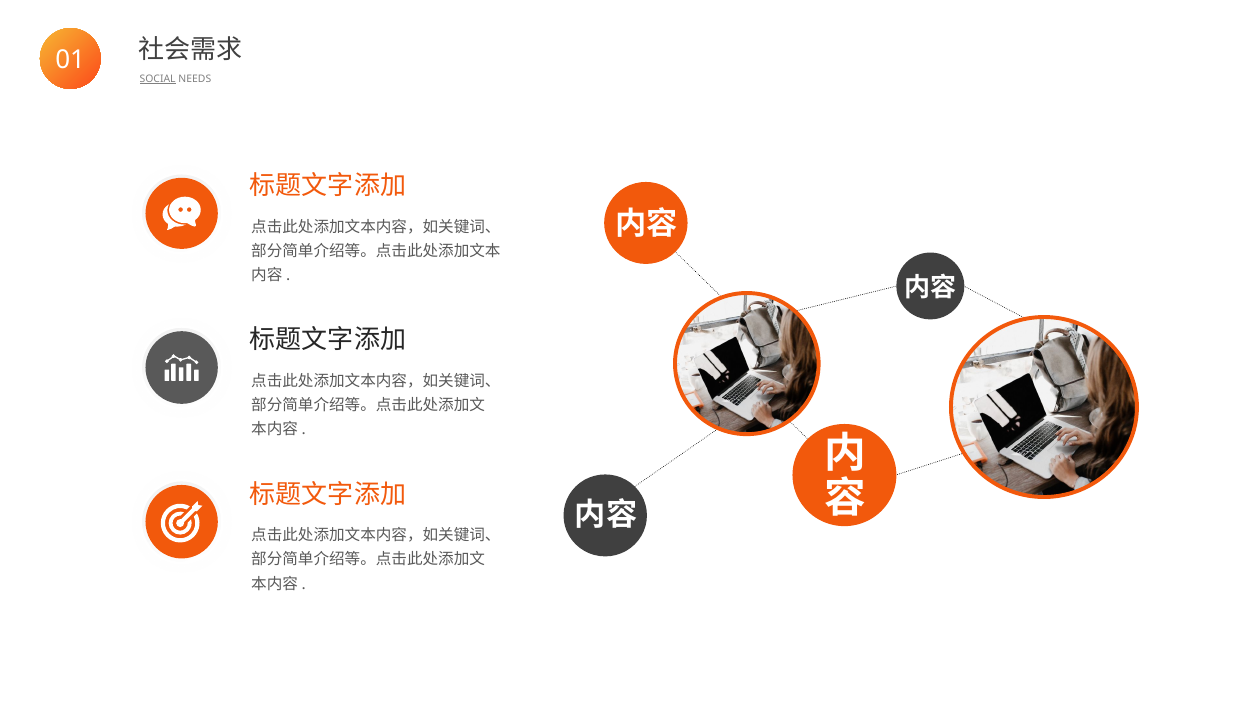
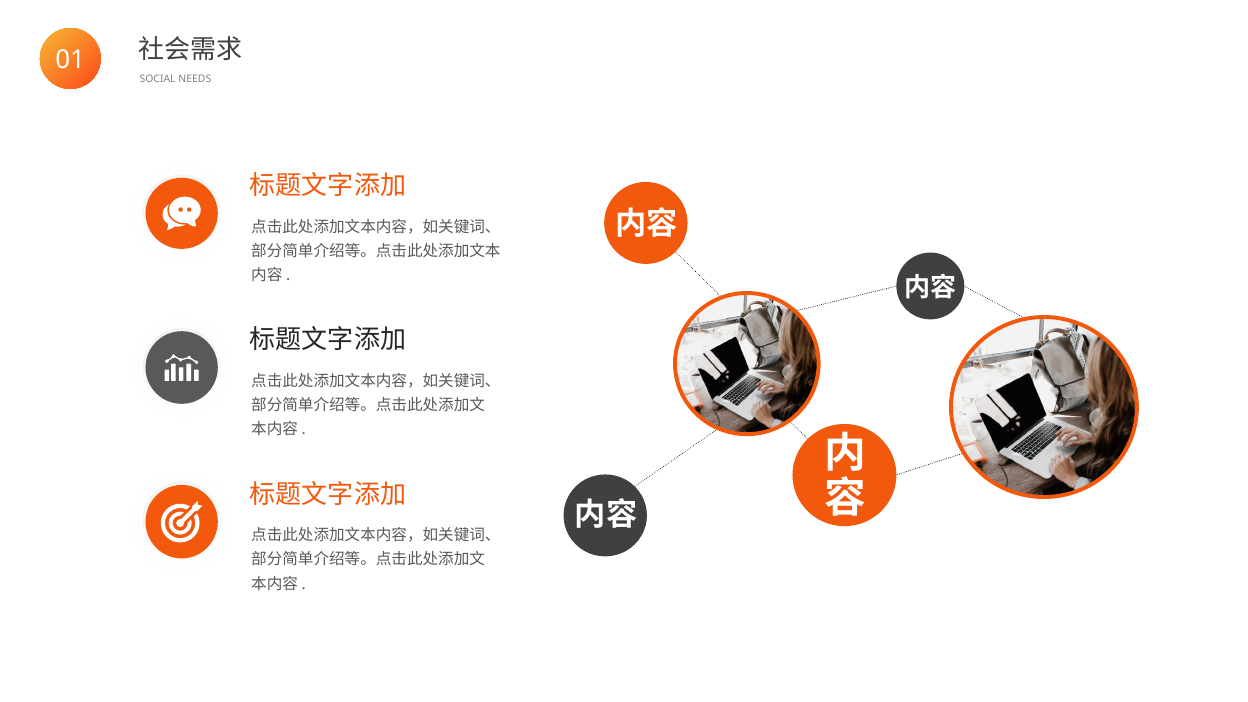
SOCIAL underline: present -> none (158, 79)
